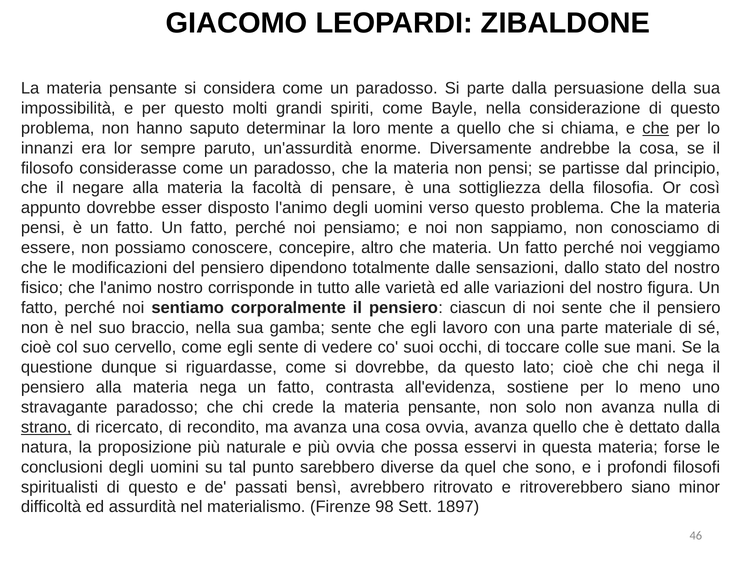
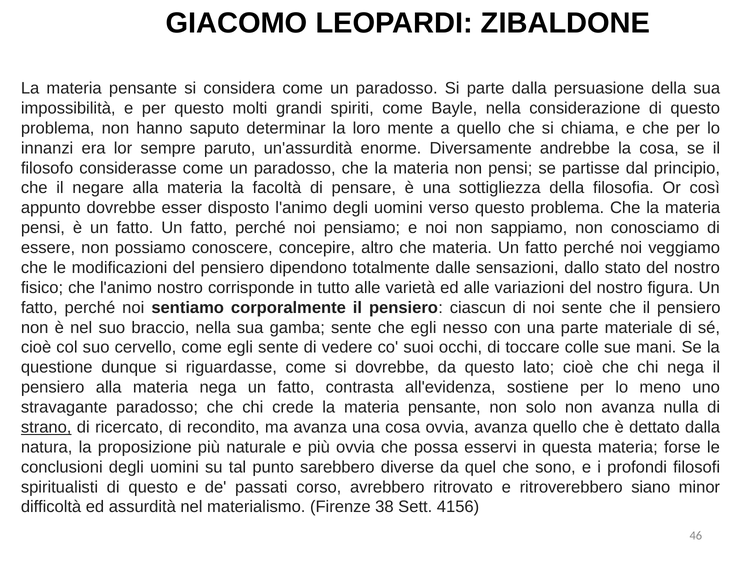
che underline: present -> none (656, 128)
lavoro: lavoro -> nesso (465, 327)
bensì: bensì -> corso (319, 486)
98: 98 -> 38 (384, 506)
1897: 1897 -> 4156 (458, 506)
